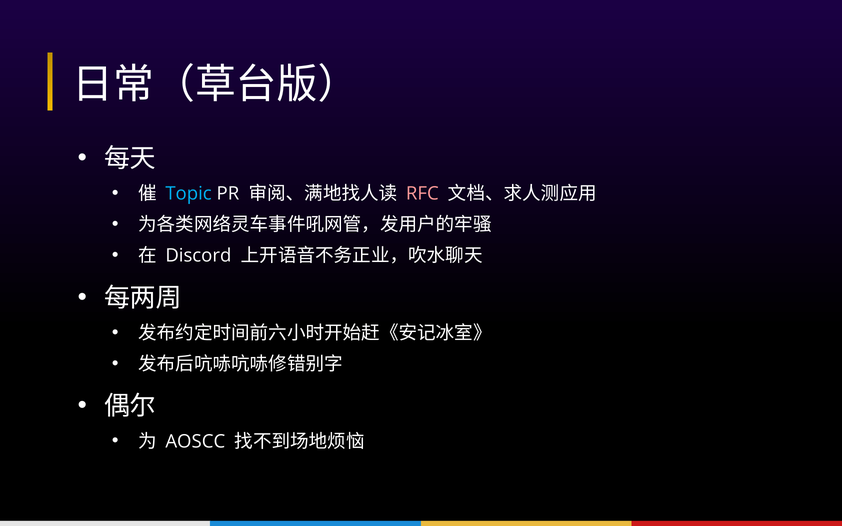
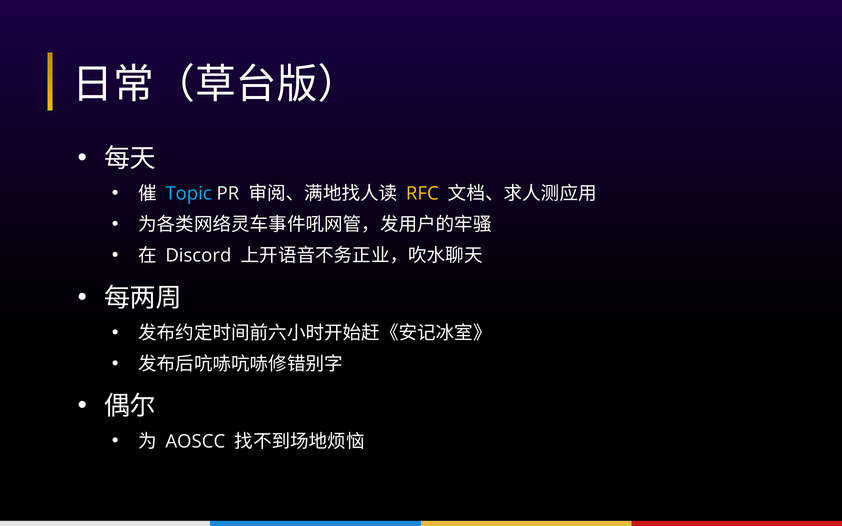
RFC colour: pink -> yellow (422, 194)
